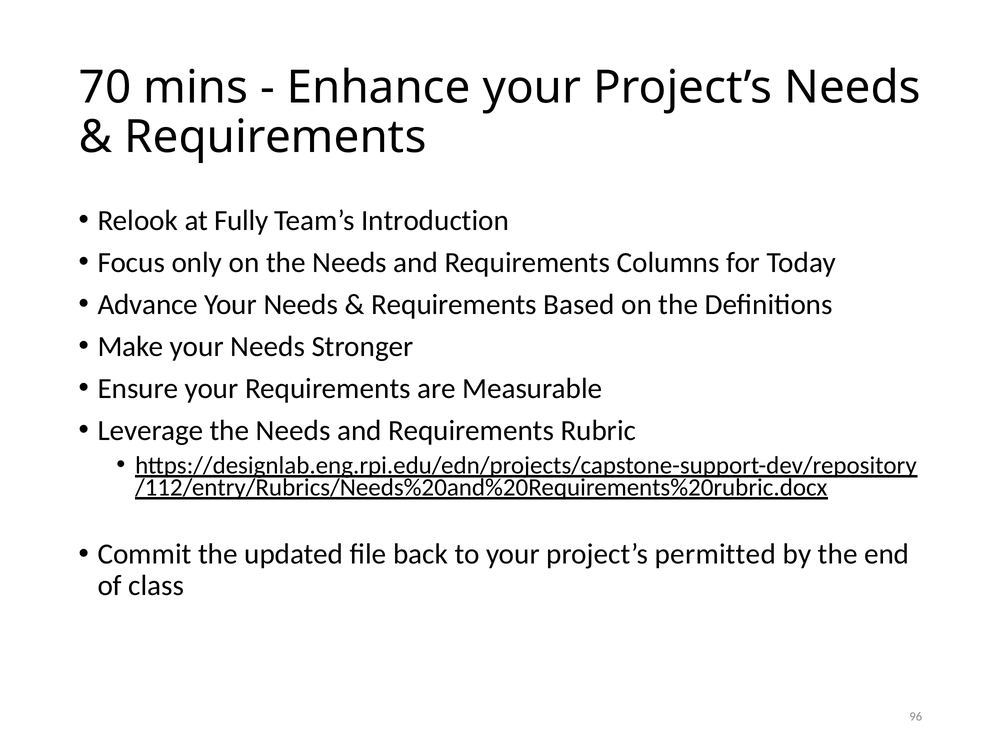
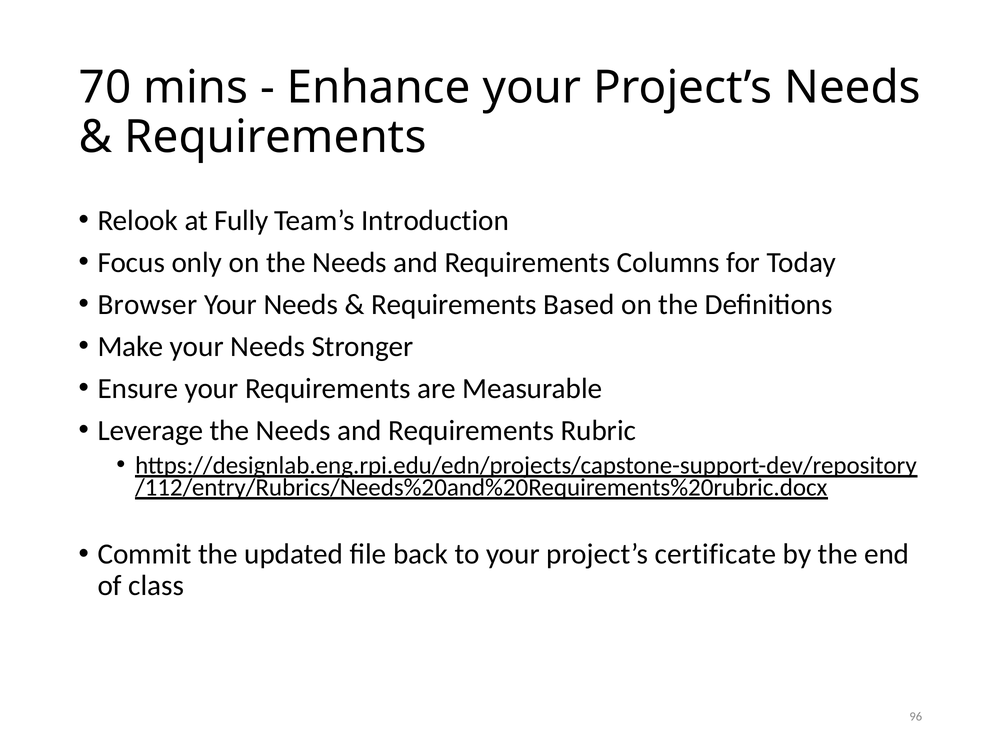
Advance: Advance -> Browser (147, 304)
permitted: permitted -> certificate (715, 554)
